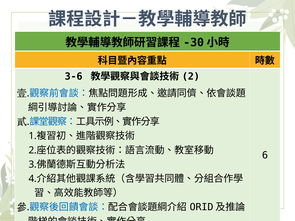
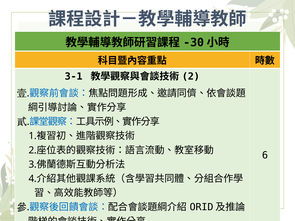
3-6: 3-6 -> 3-1 (74, 77)
